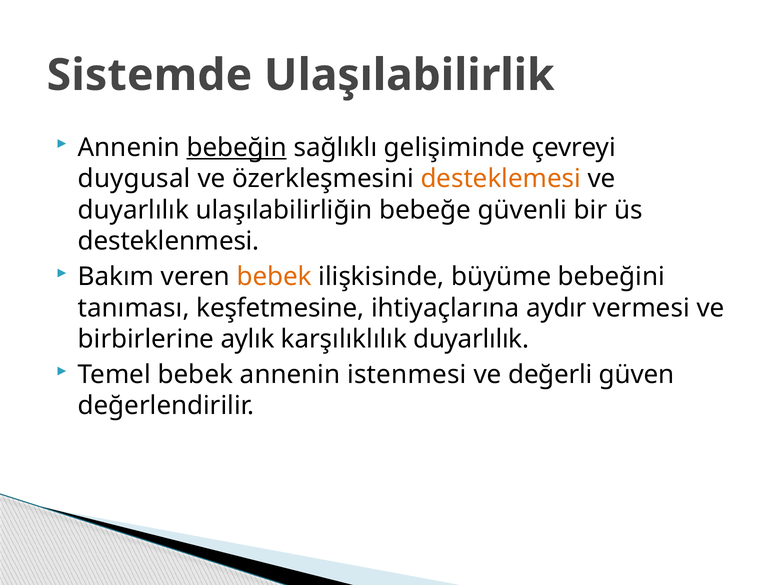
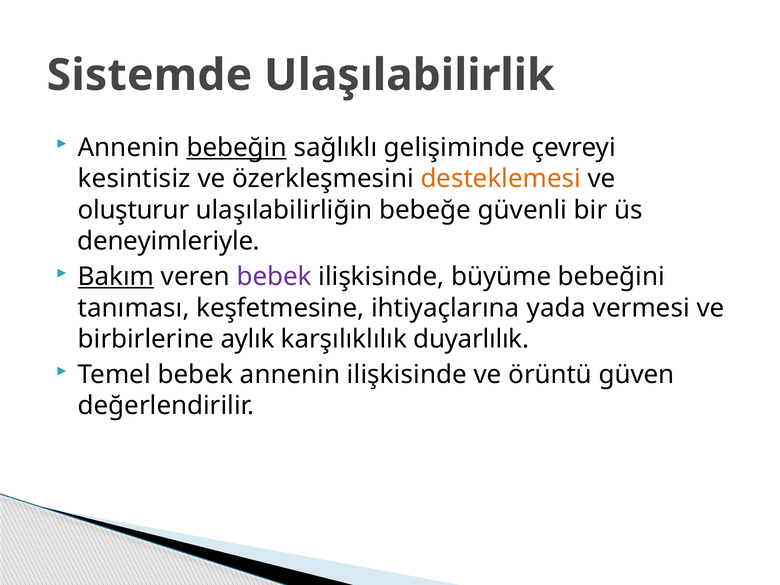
duygusal: duygusal -> kesintisiz (134, 179)
duyarlılık: duyarlılık -> oluşturur (134, 210)
desteklenmesi: desteklenmesi -> deneyimleriyle (169, 241)
Bakım underline: none -> present (116, 277)
bebek colour: orange -> purple (274, 277)
aydır: aydır -> yada (556, 308)
annenin istenmesi: istenmesi -> ilişkisinde (407, 375)
değerli: değerli -> örüntü (550, 375)
